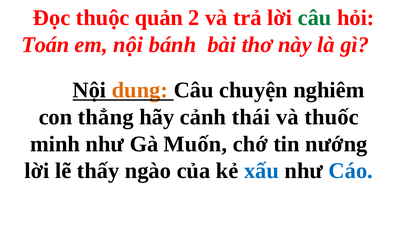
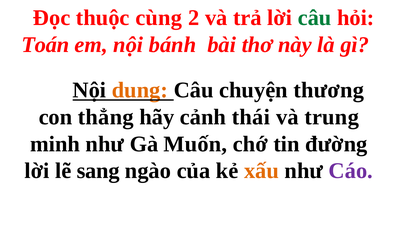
quản: quản -> cùng (159, 18)
nghiêm: nghiêm -> thương (329, 90)
thuốc: thuốc -> trung (332, 117)
nướng: nướng -> đường (336, 144)
thấy: thấy -> sang (98, 171)
xấu colour: blue -> orange (261, 171)
Cáo colour: blue -> purple (351, 171)
